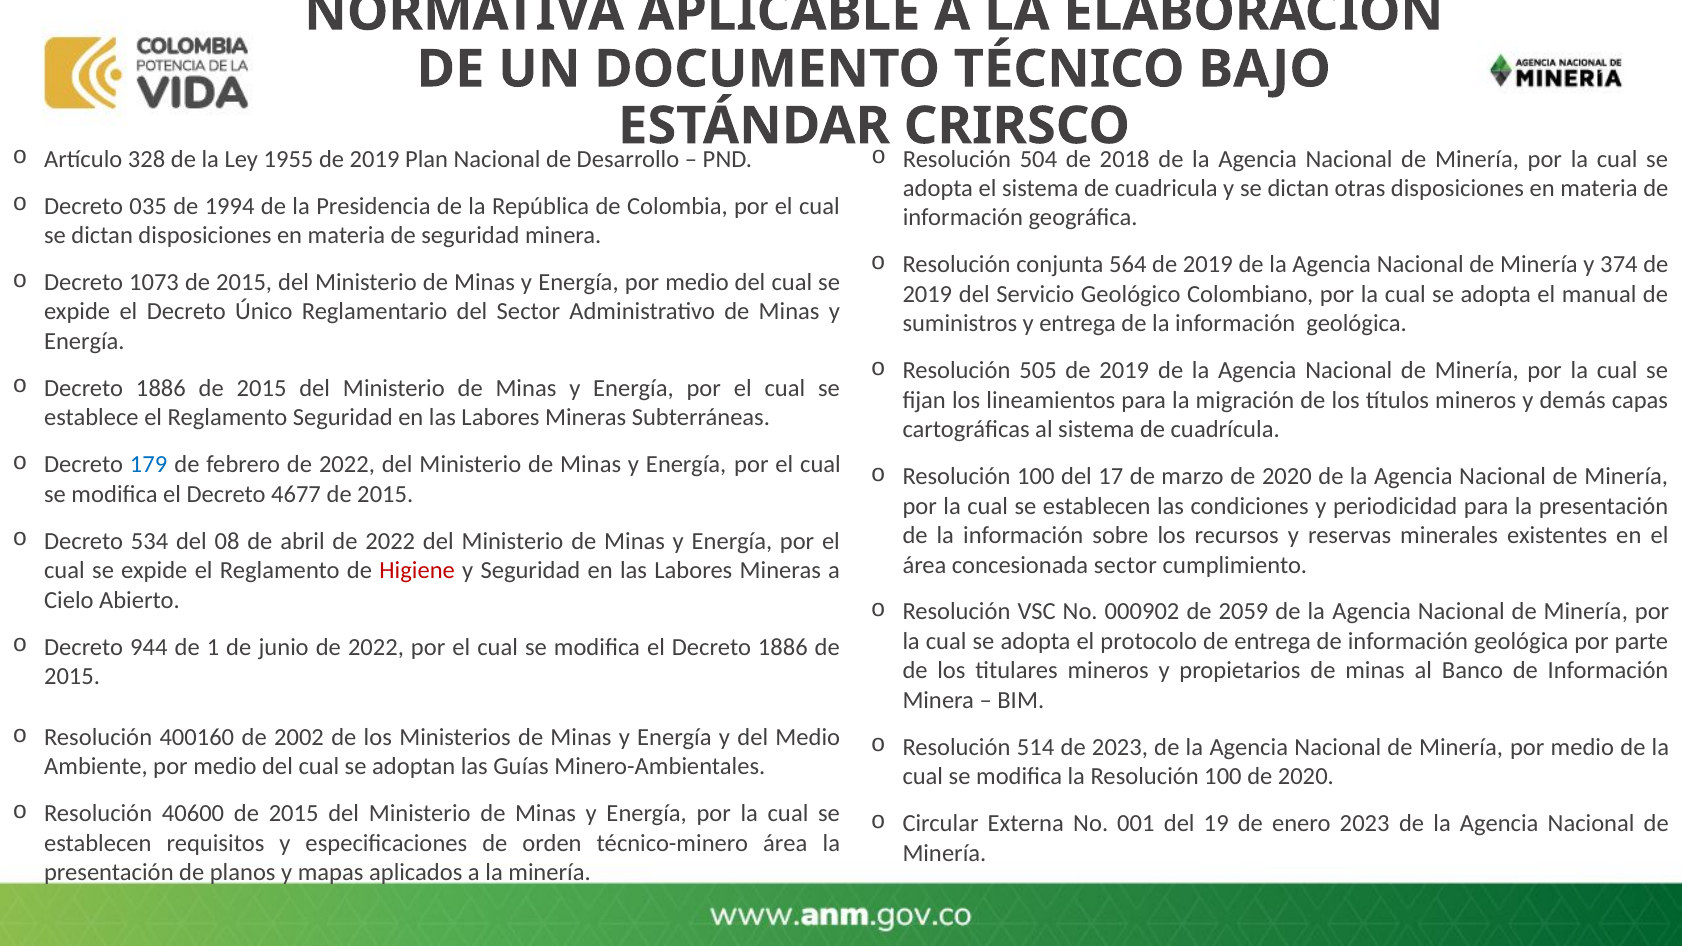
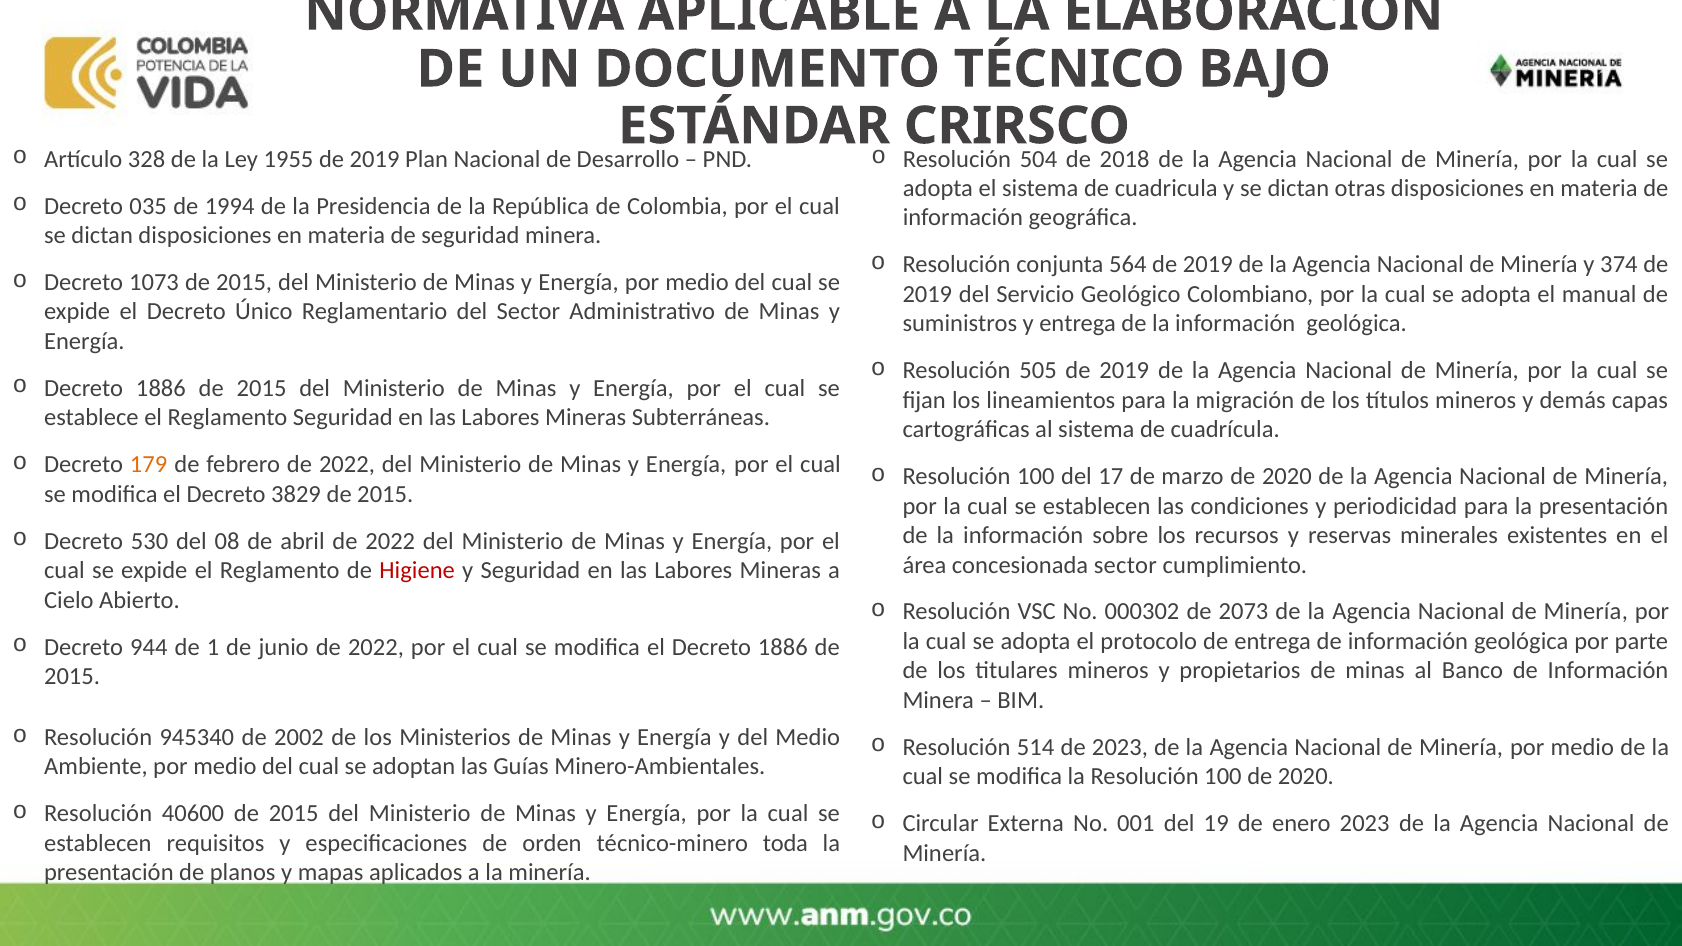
179 colour: blue -> orange (149, 465)
4677: 4677 -> 3829 (296, 494)
534: 534 -> 530 (150, 541)
000902: 000902 -> 000302 (1142, 612)
2059: 2059 -> 2073 (1244, 612)
400160: 400160 -> 945340 (197, 737)
técnico-minero área: área -> toda (785, 843)
